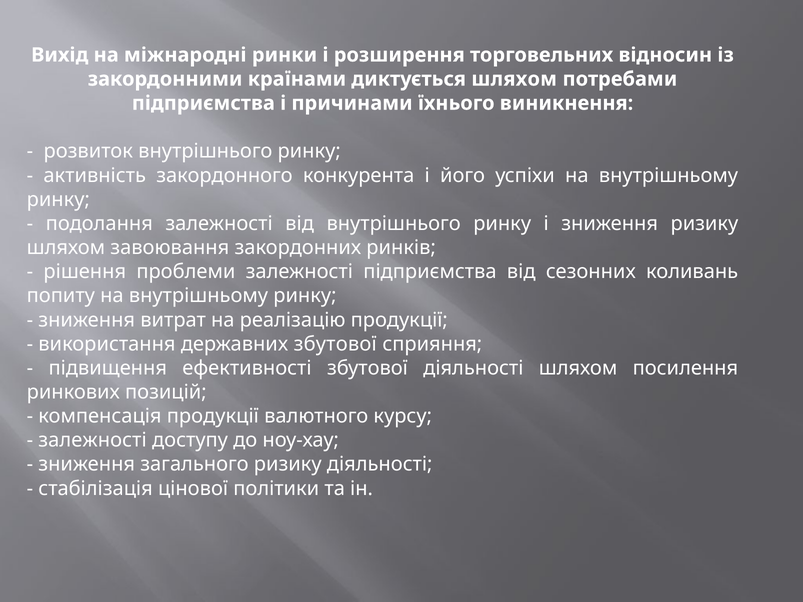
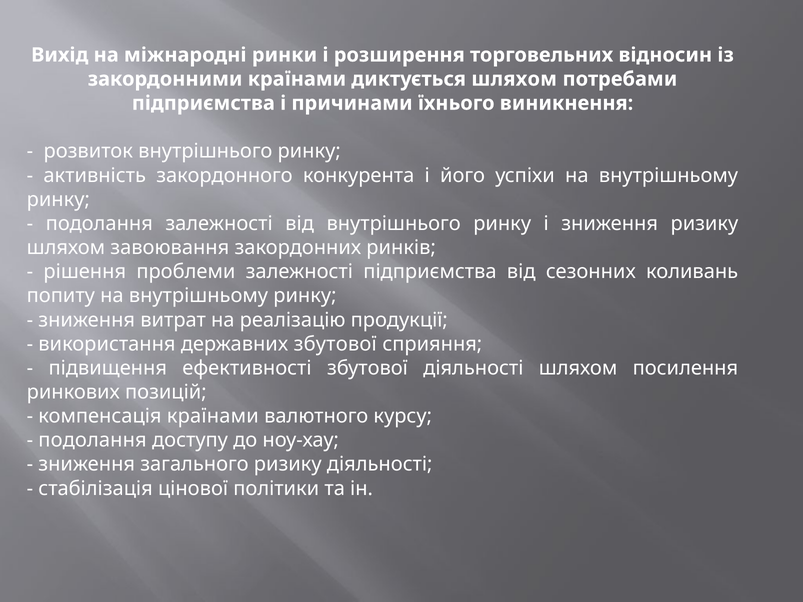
компенсація продукції: продукції -> країнами (213, 416)
залежності: залежності -> подолання (93, 440)
